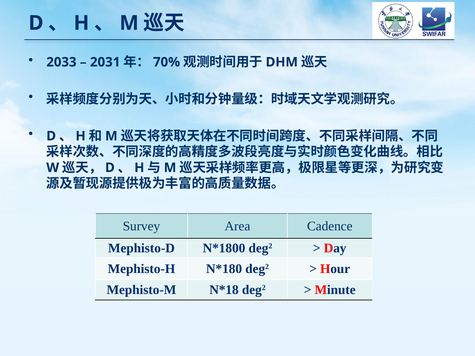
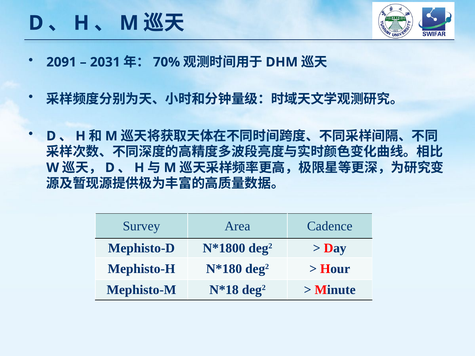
2033: 2033 -> 2091 (61, 62)
